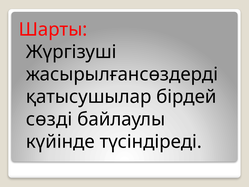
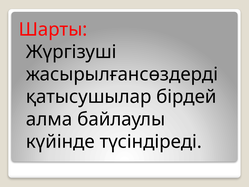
сөзді: сөзді -> алма (49, 119)
